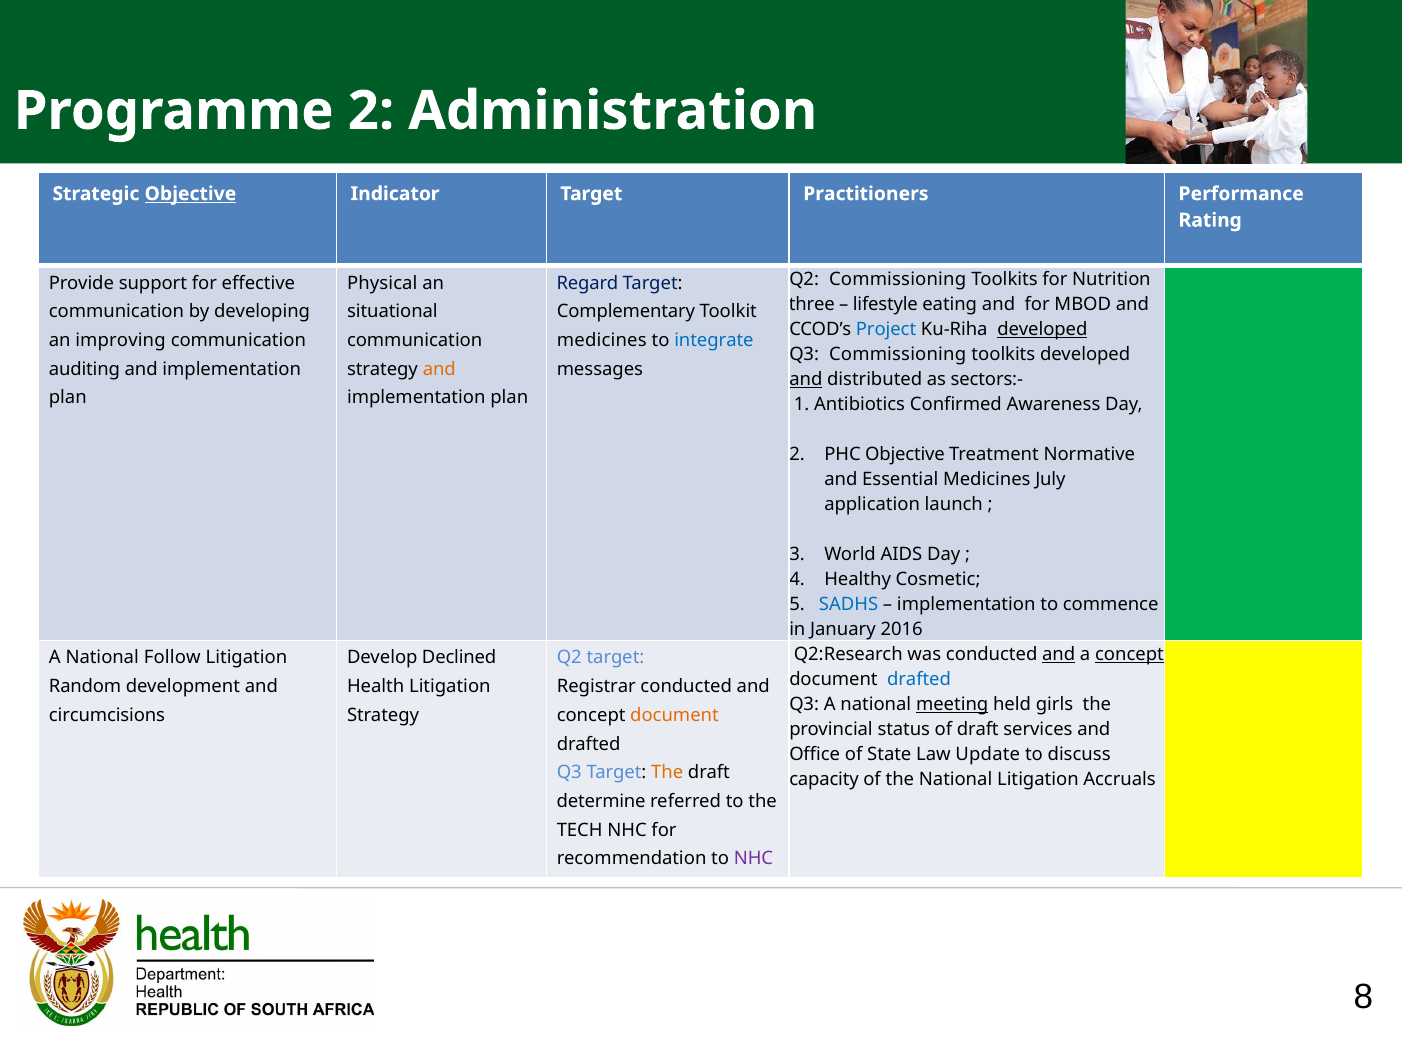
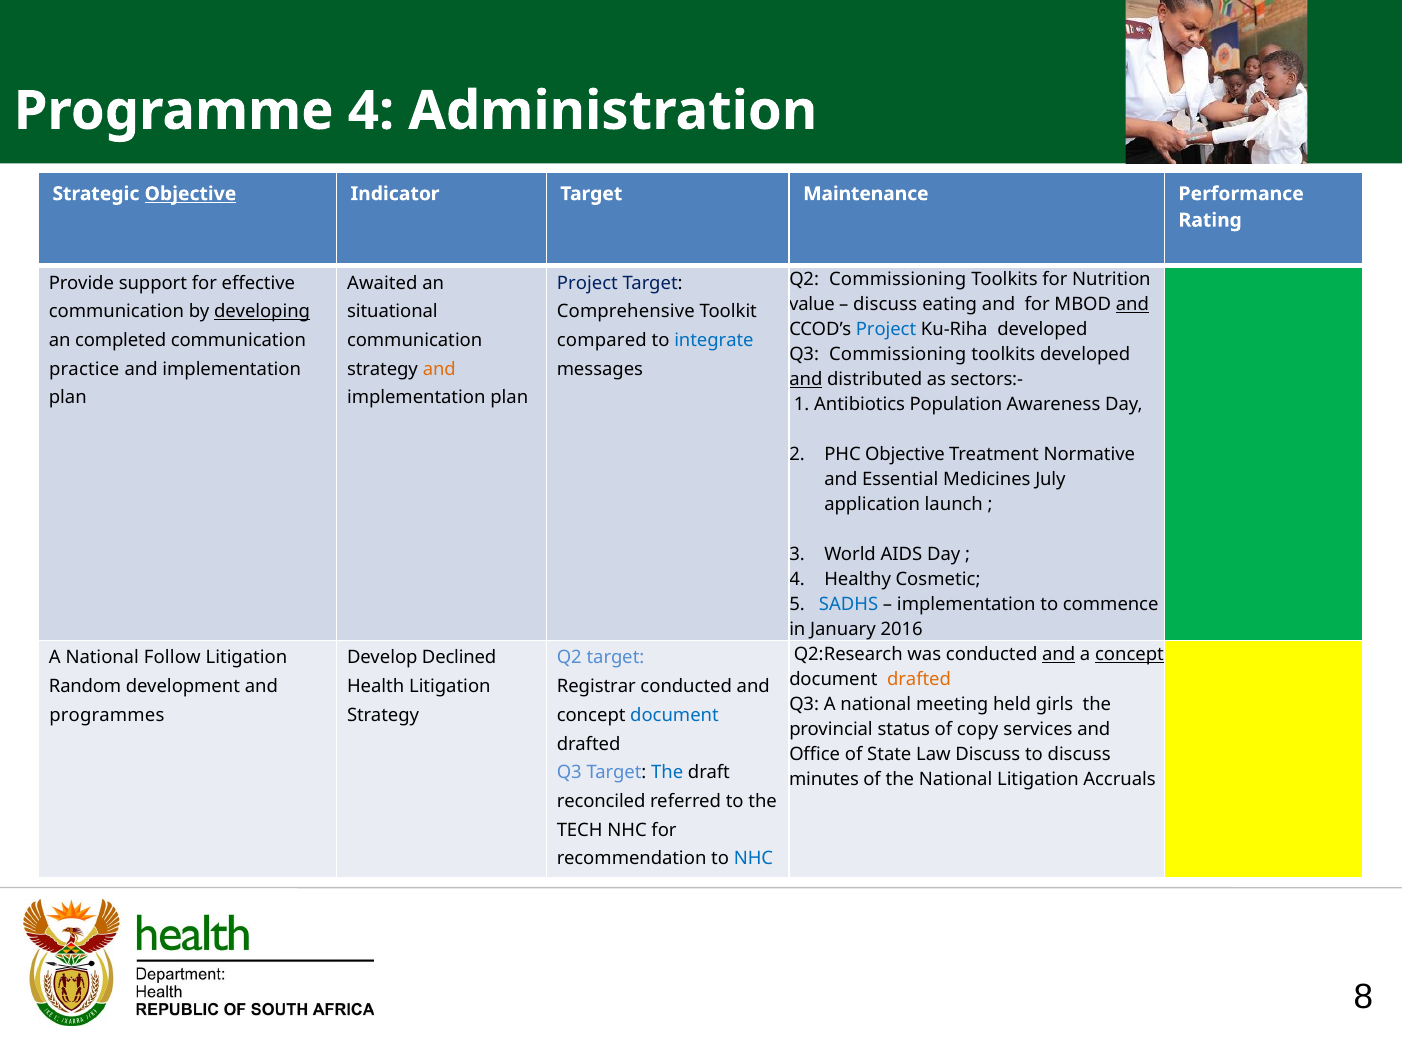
Programme 2: 2 -> 4 (371, 111)
Practitioners: Practitioners -> Maintenance (866, 194)
Physical: Physical -> Awaited (382, 283)
Regard: Regard -> Project (587, 283)
three: three -> value (812, 304)
lifestyle: lifestyle -> discuss (885, 304)
and underline: none -> present (1132, 304)
developing underline: none -> present (262, 312)
Complementary: Complementary -> Comprehensive (626, 312)
developed underline: present -> none (1042, 329)
improving: improving -> completed (121, 340)
medicines: medicines -> compared (602, 340)
auditing: auditing -> practice (84, 369)
Confirmed: Confirmed -> Population (956, 404)
drafted colour: blue -> orange (919, 679)
meeting underline: present -> none (952, 705)
circumcisions: circumcisions -> programmes (107, 716)
document colour: orange -> blue (674, 716)
of draft: draft -> copy (978, 730)
Law Update: Update -> Discuss (988, 755)
The colour: orange -> blue (667, 773)
capacity: capacity -> minutes (824, 780)
determine: determine -> reconciled (601, 802)
NHC colour: purple -> blue (753, 859)
